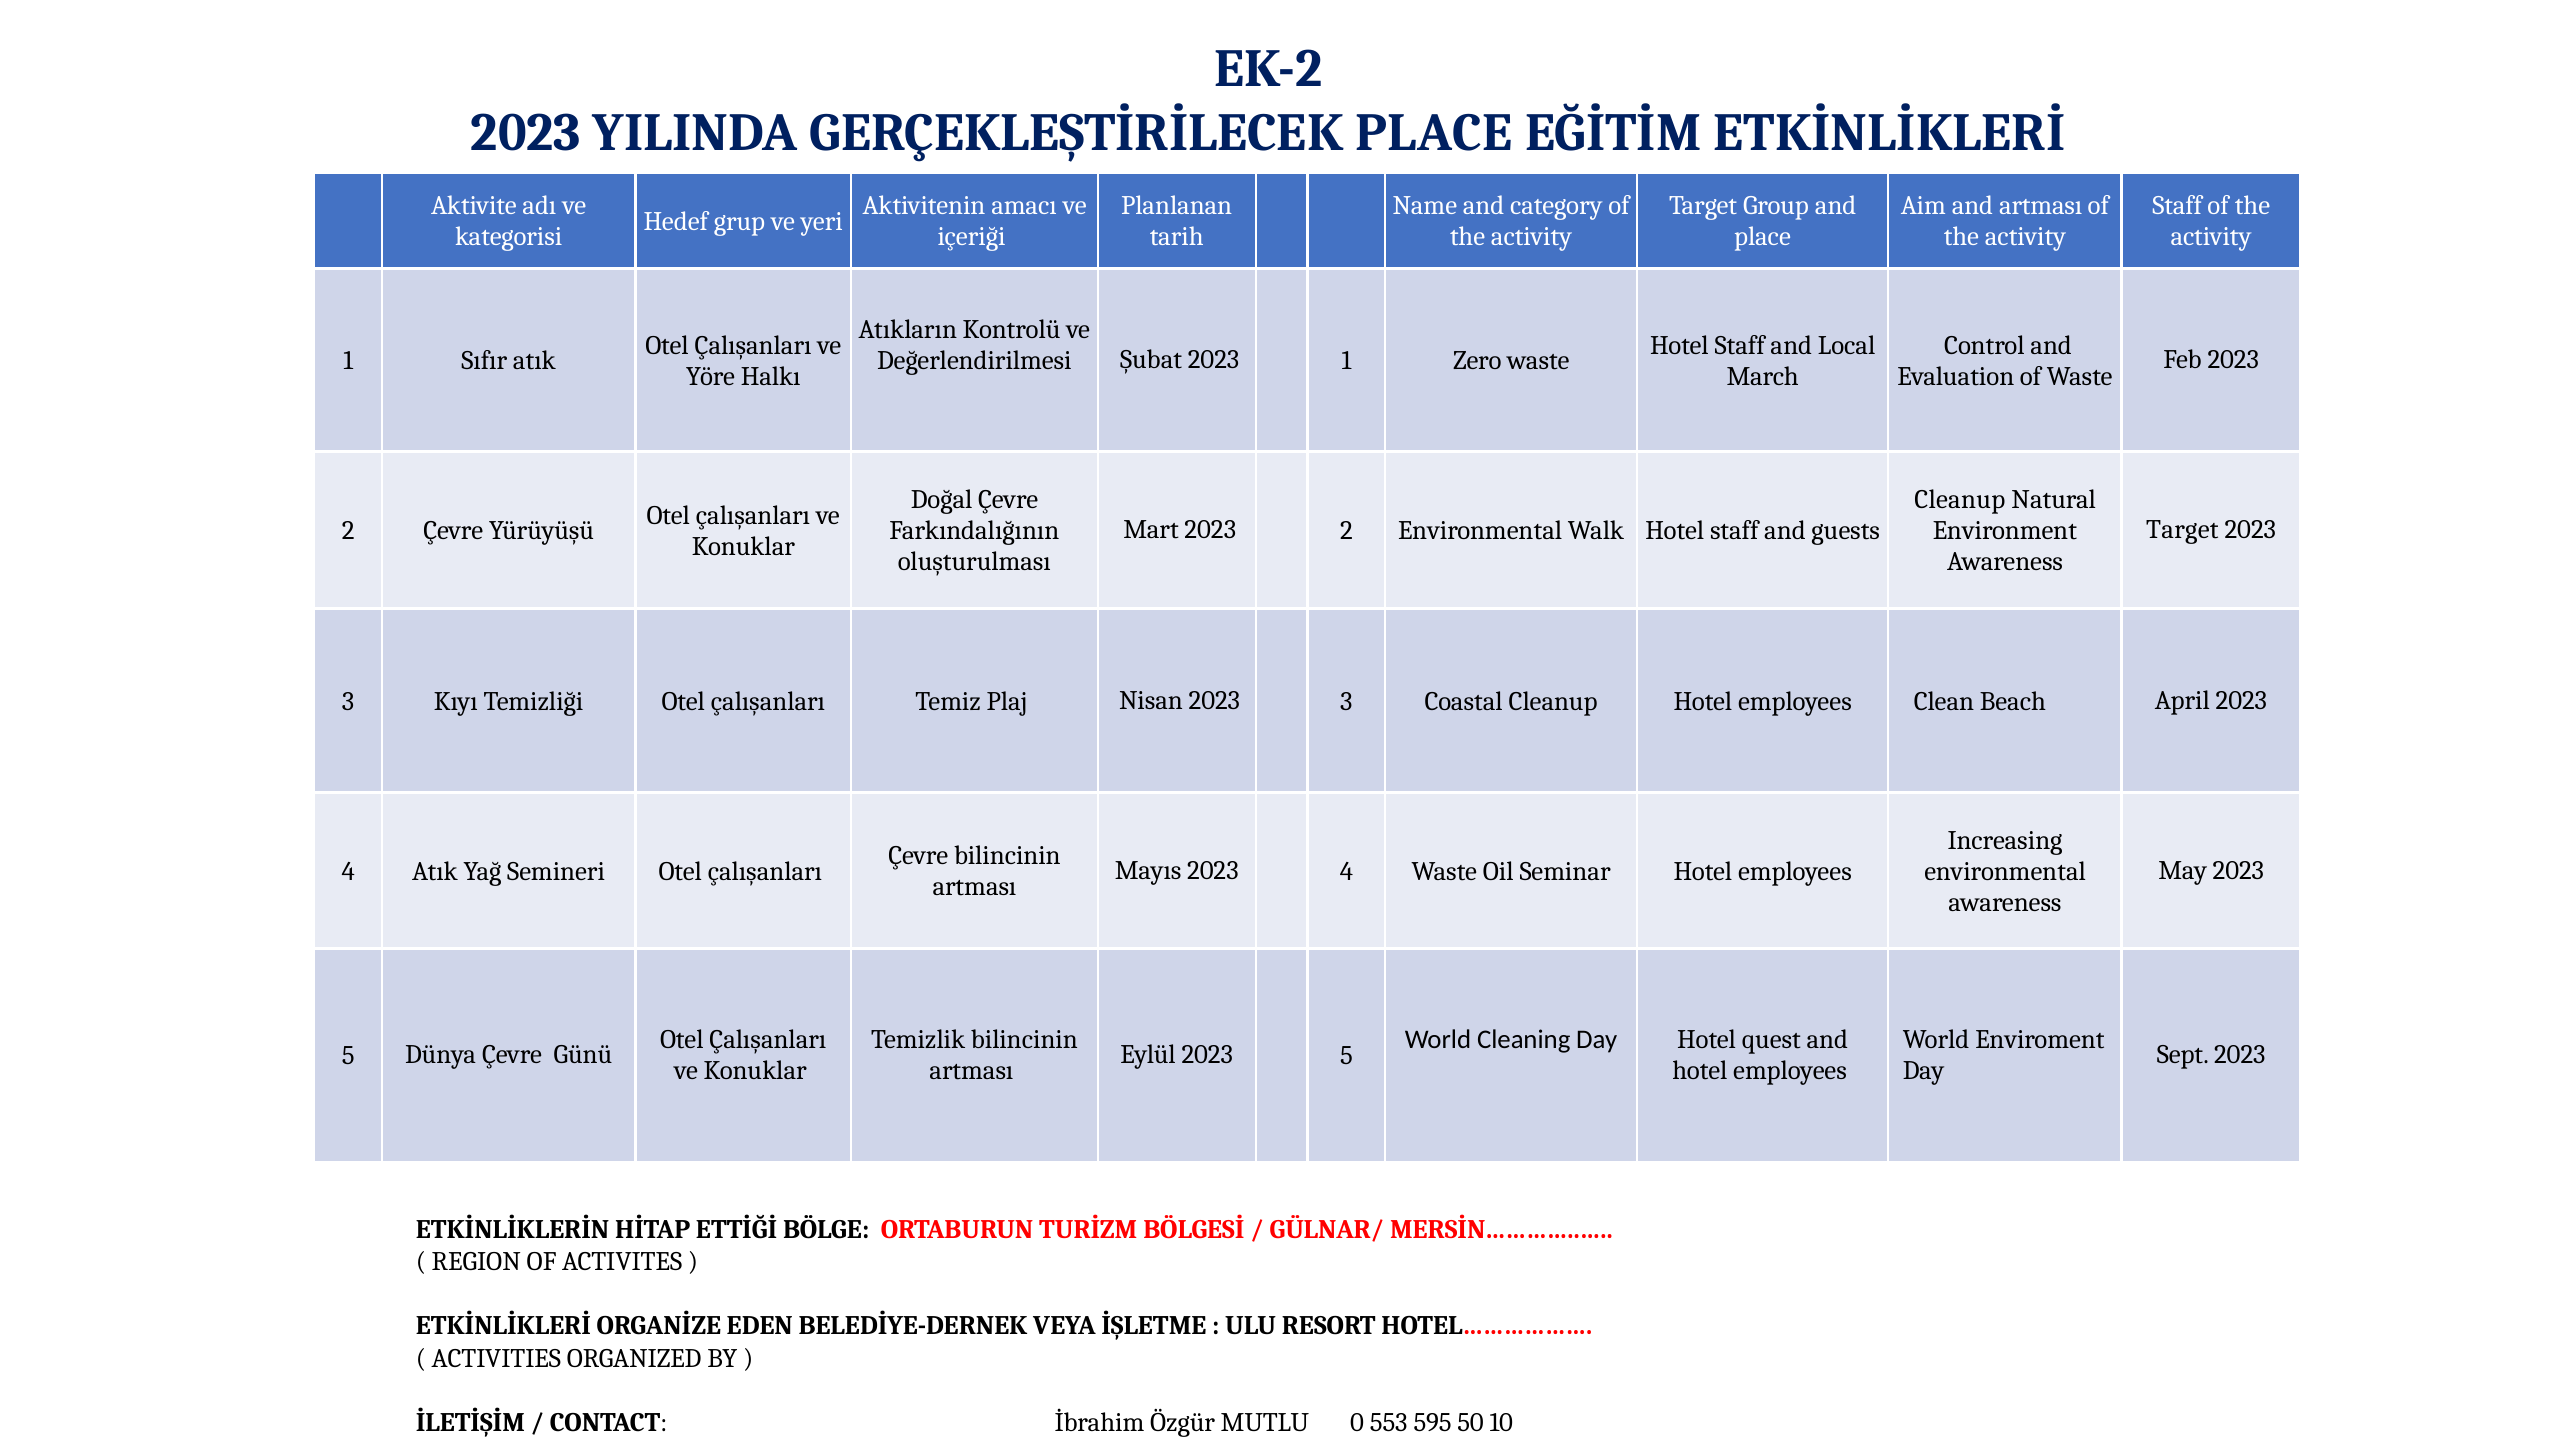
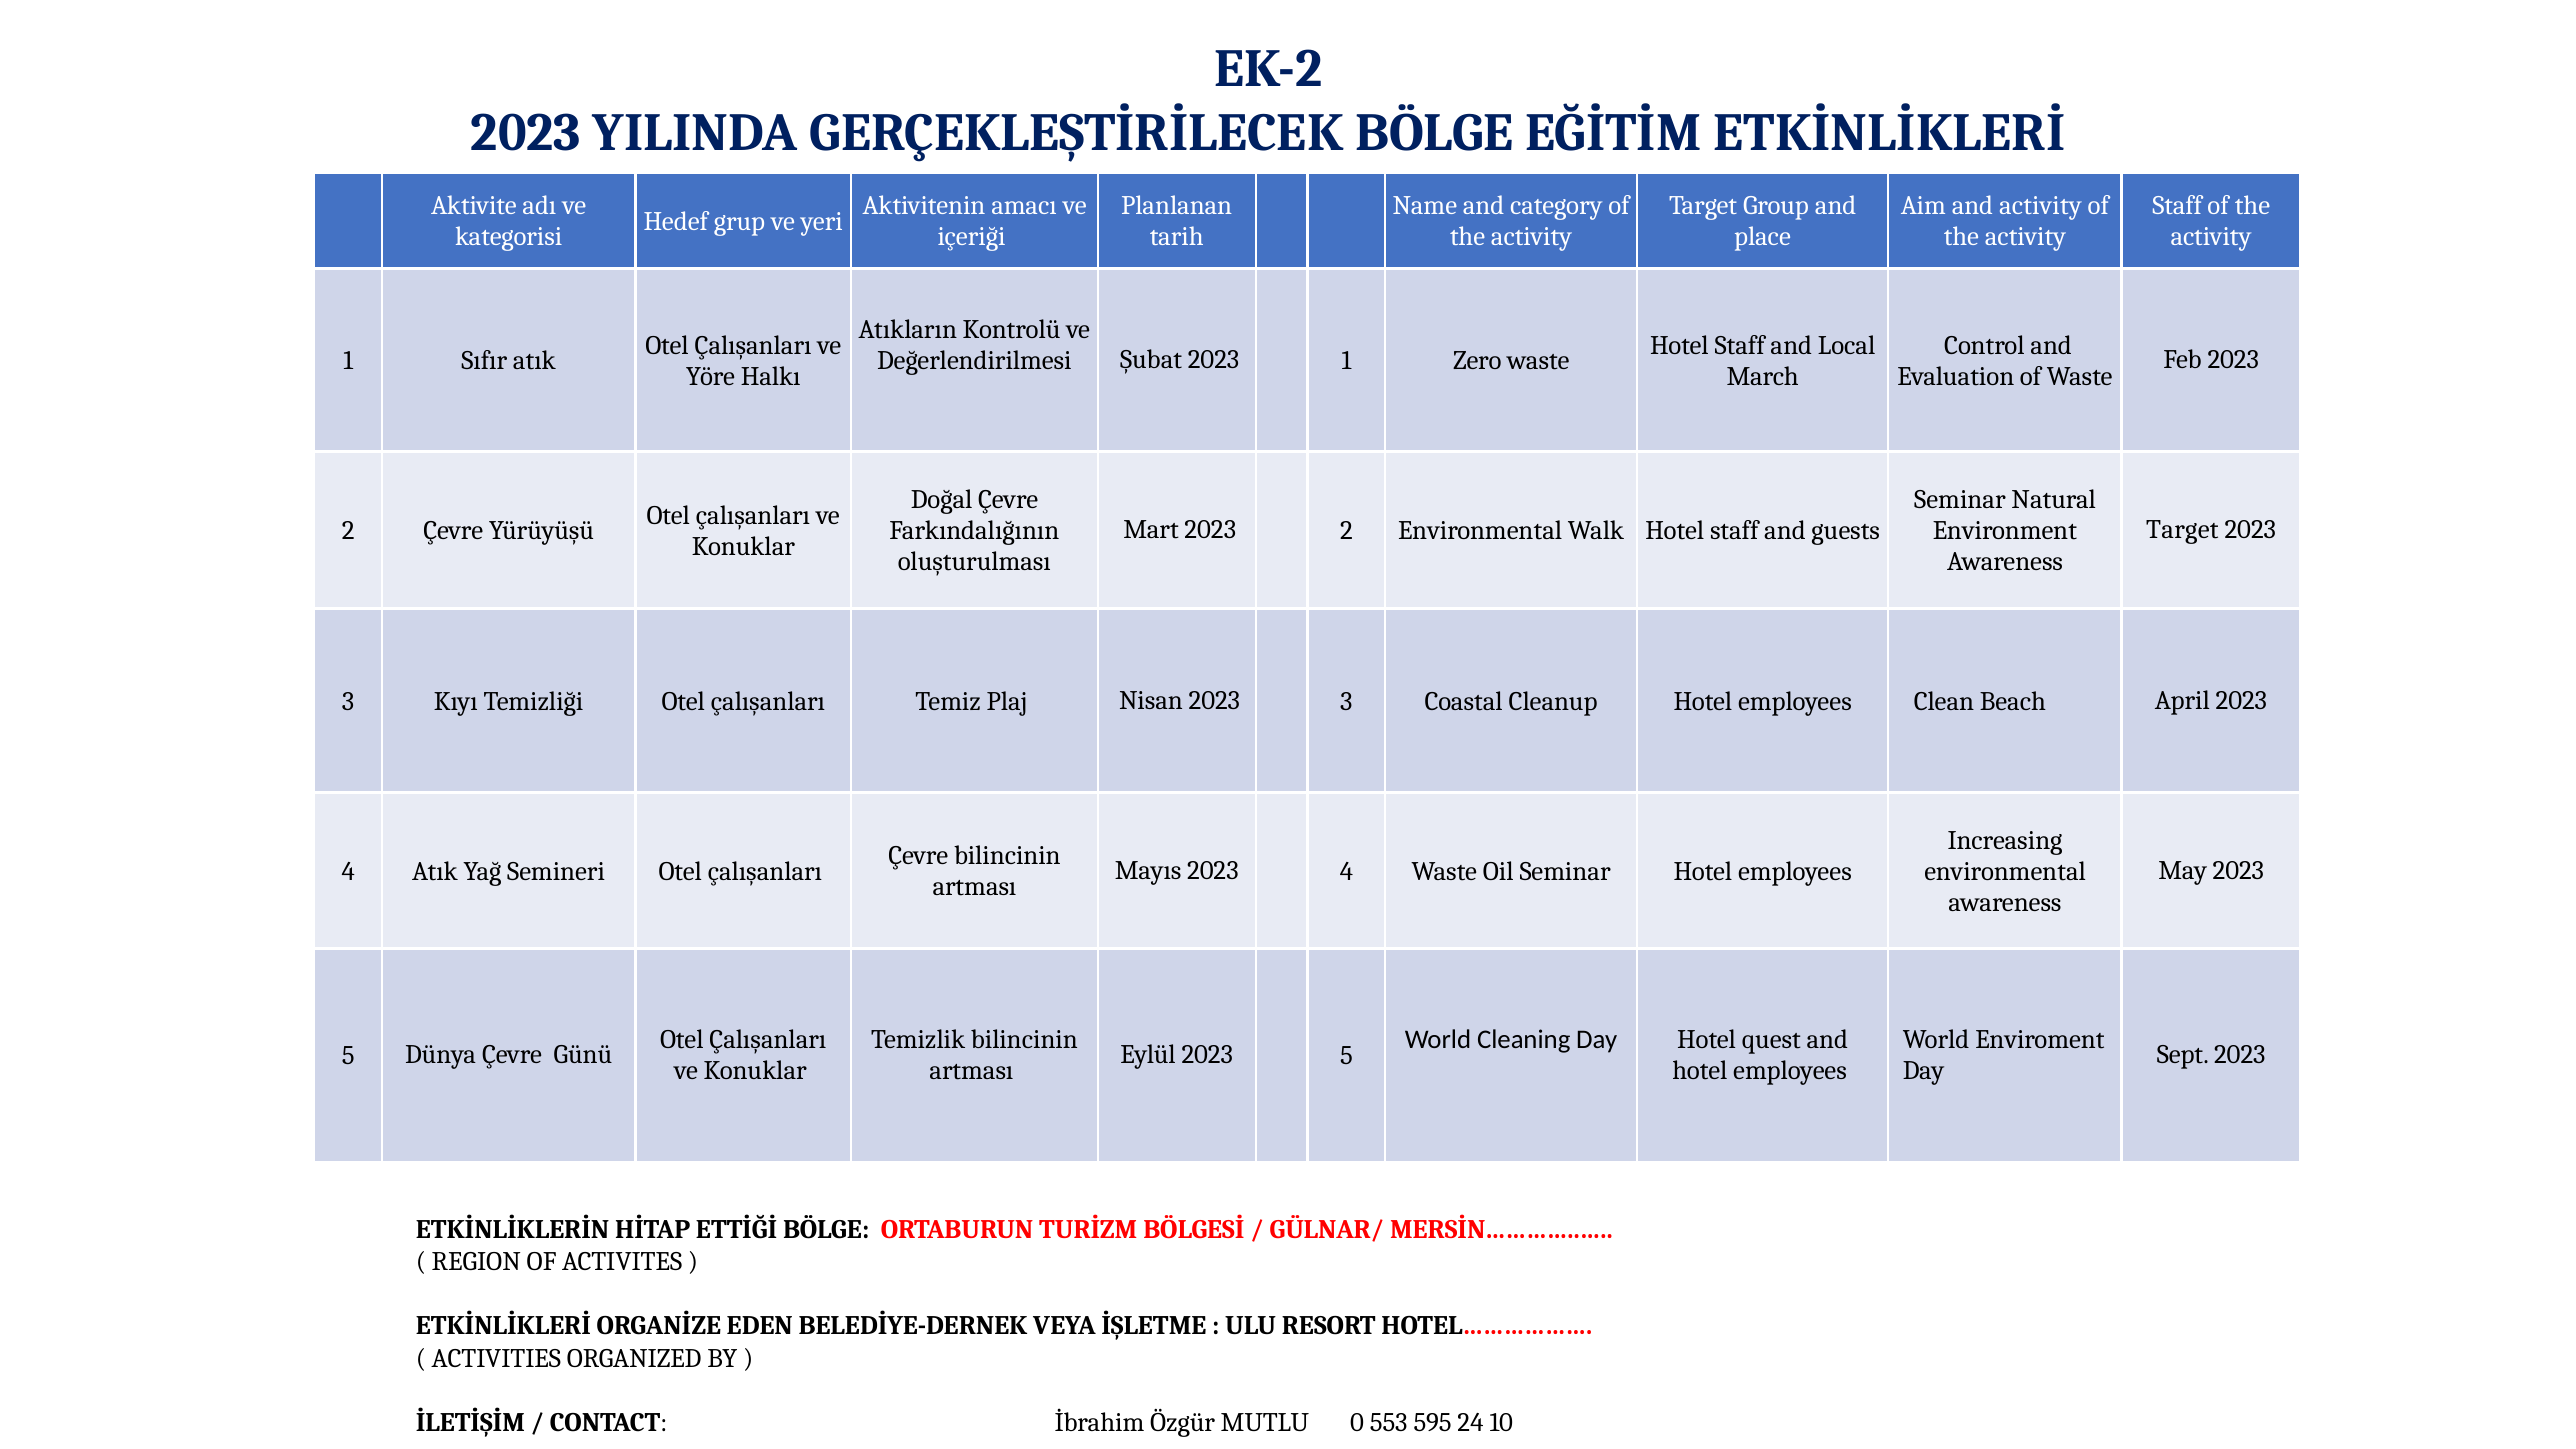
GERÇEKLEŞTİRİLECEK PLACE: PLACE -> BÖLGE (1435, 133)
and artması: artması -> activity (2040, 206)
Cleanup: Cleanup -> Seminar (1960, 500)
50: 50 -> 24 (1470, 1423)
